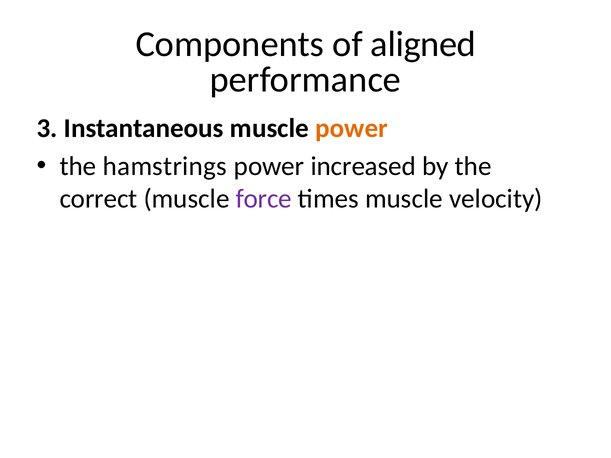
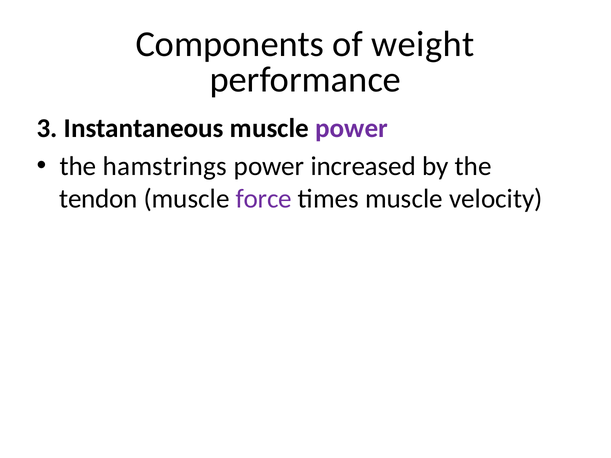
aligned: aligned -> weight (423, 44)
power colour: orange -> purple (352, 128)
correct: correct -> tendon (99, 199)
